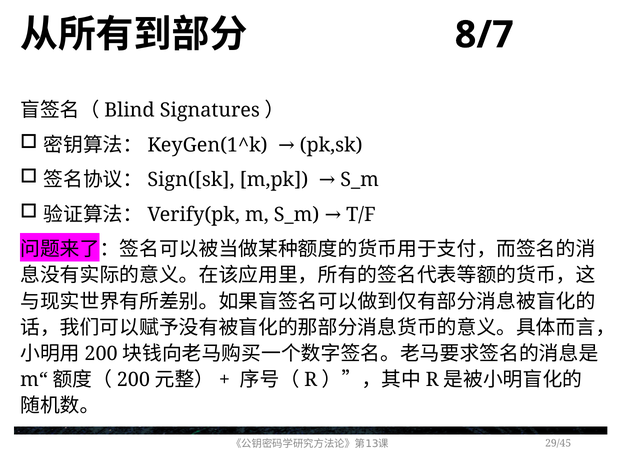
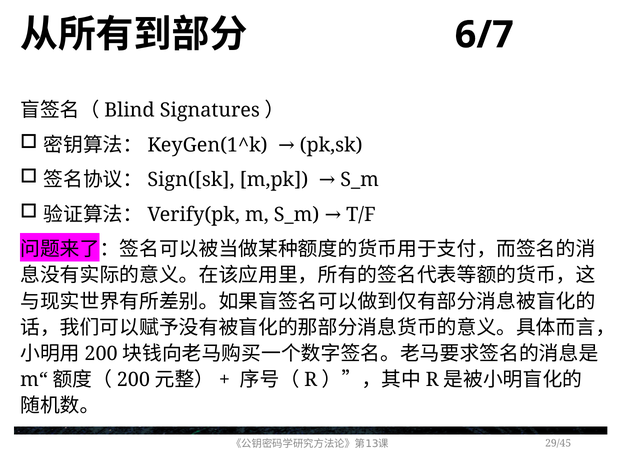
8/7: 8/7 -> 6/7 (484, 35)
